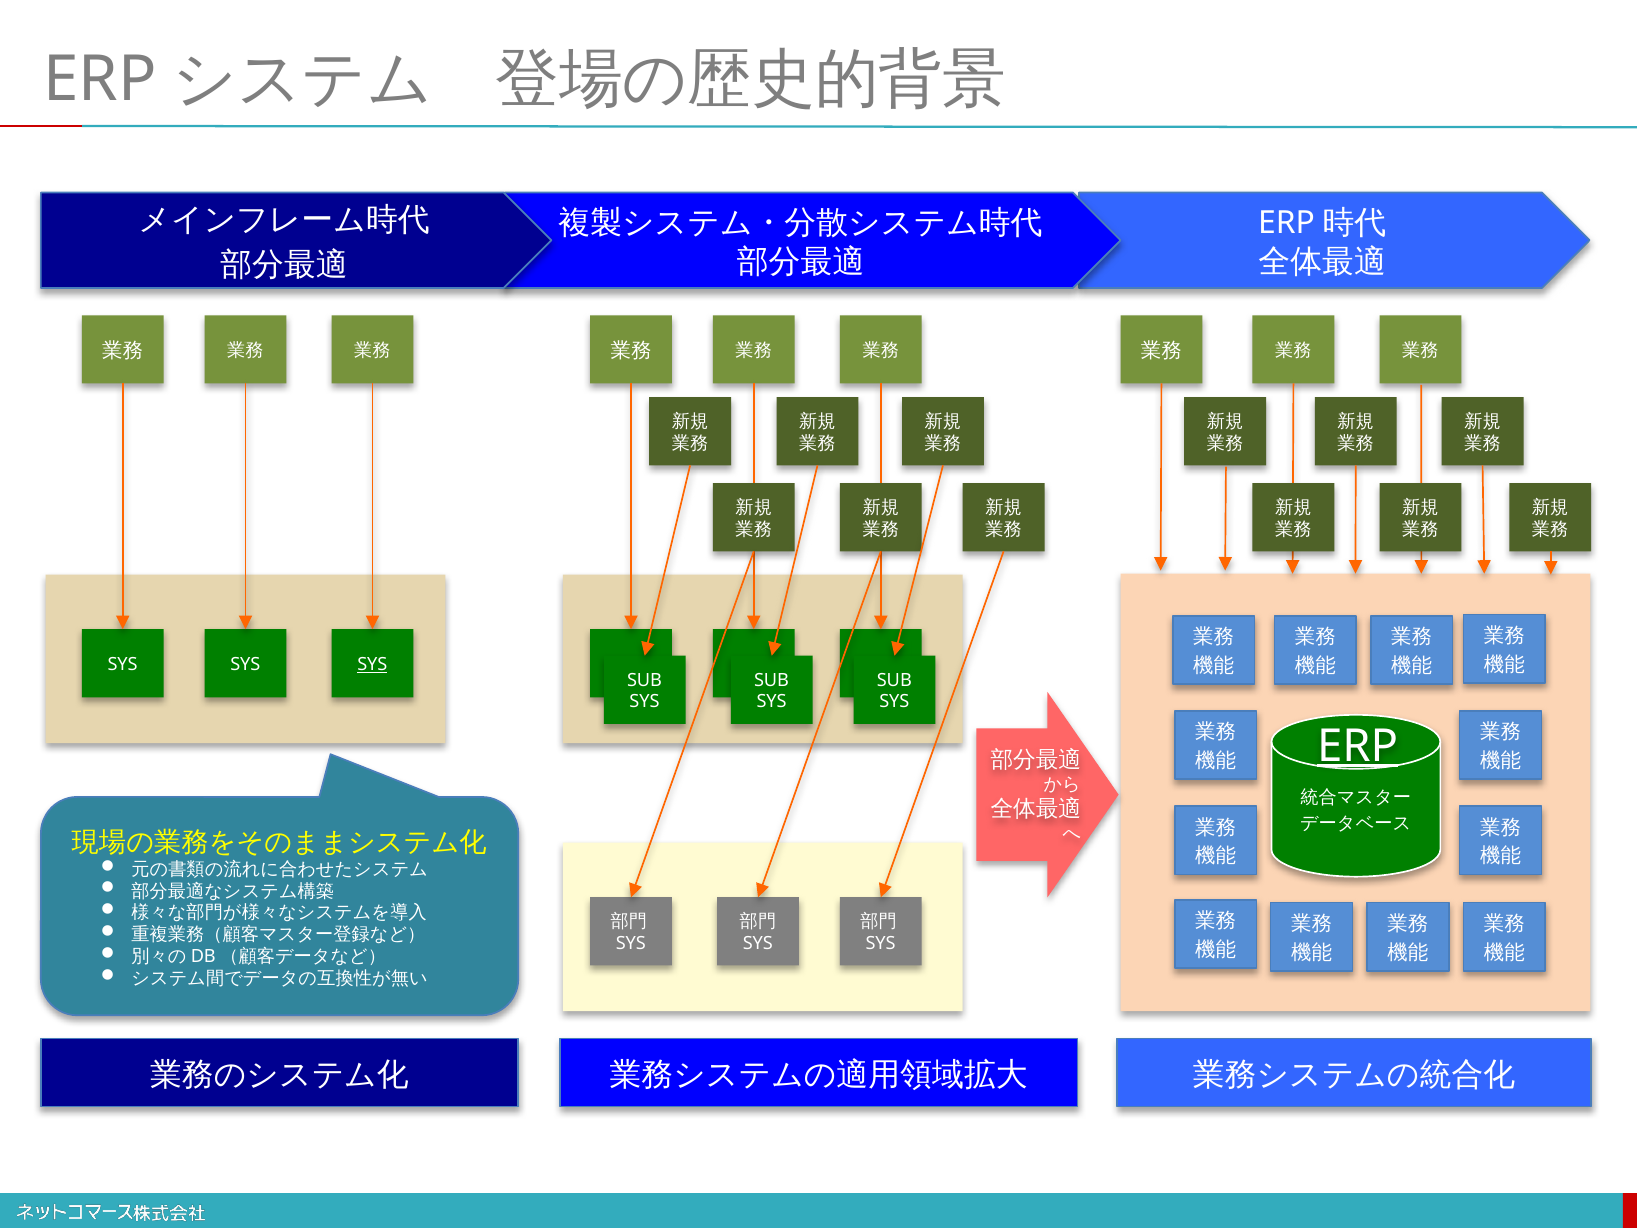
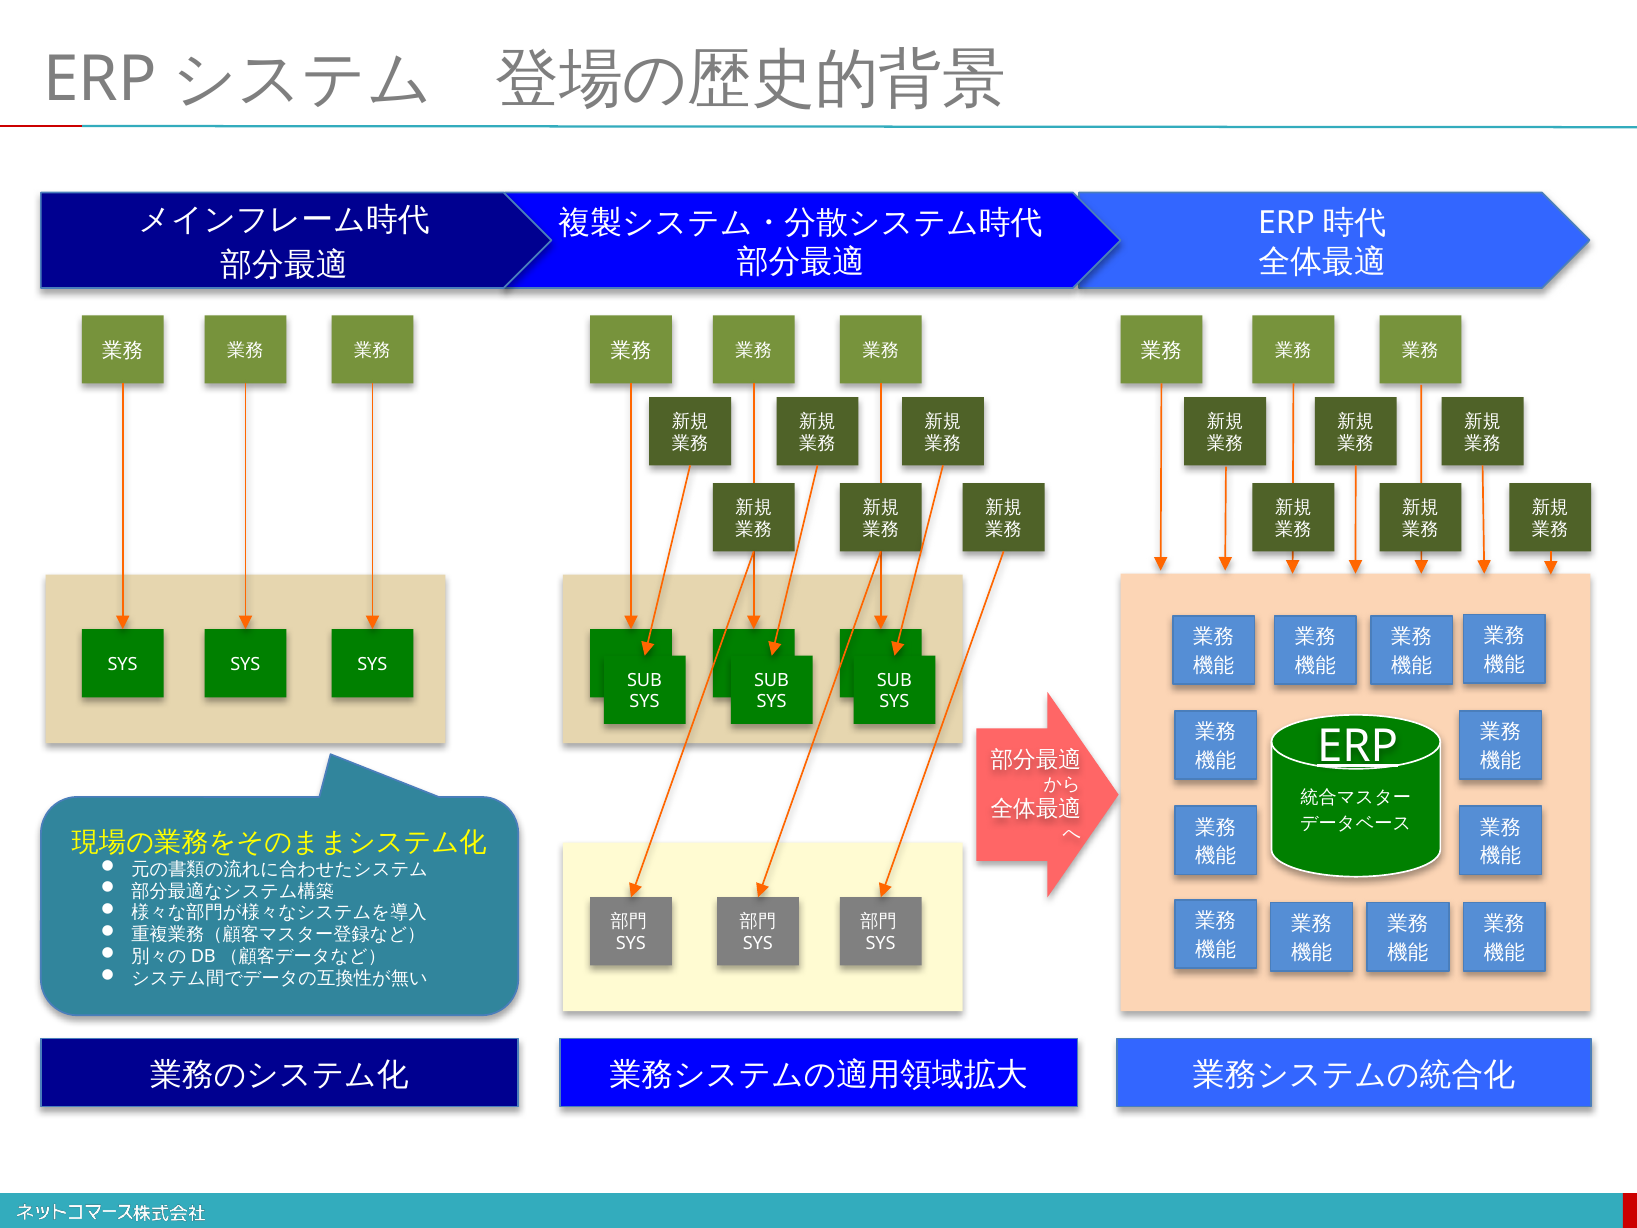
SYS underline: present -> none (372, 664)
